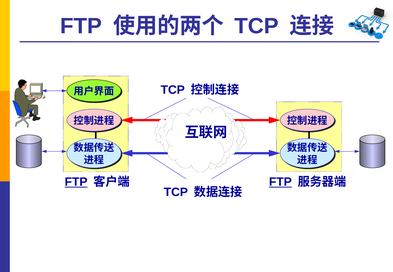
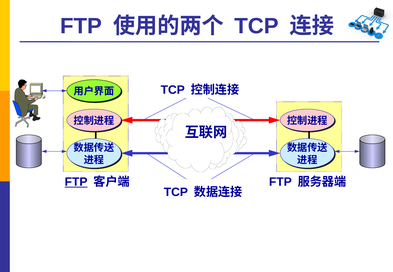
FTP underline: present -> none (280, 182)
